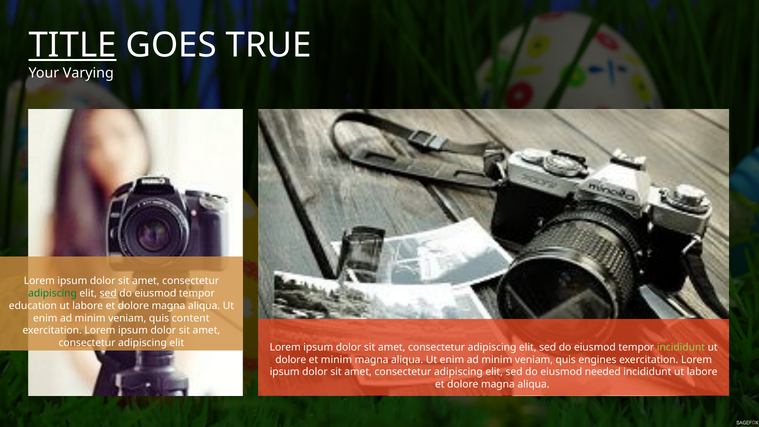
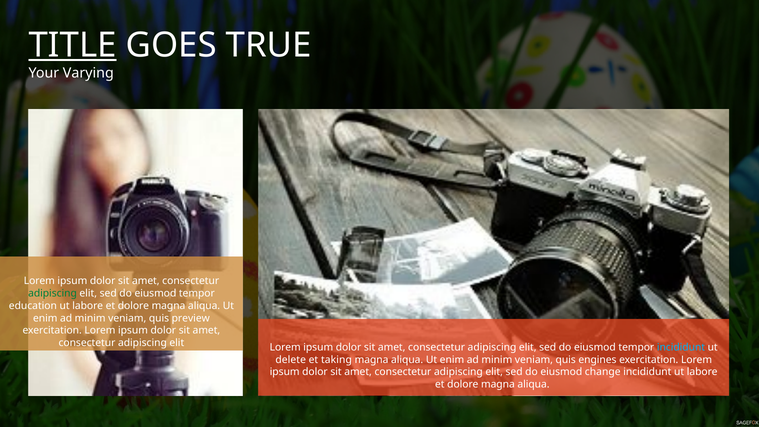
sed underline: present -> none (108, 293)
content: content -> preview (191, 318)
incididunt colour: light green -> light blue (681, 347)
dolore: dolore -> delete (291, 360)
et minim: minim -> taking (336, 360)
needed: needed -> change (603, 372)
